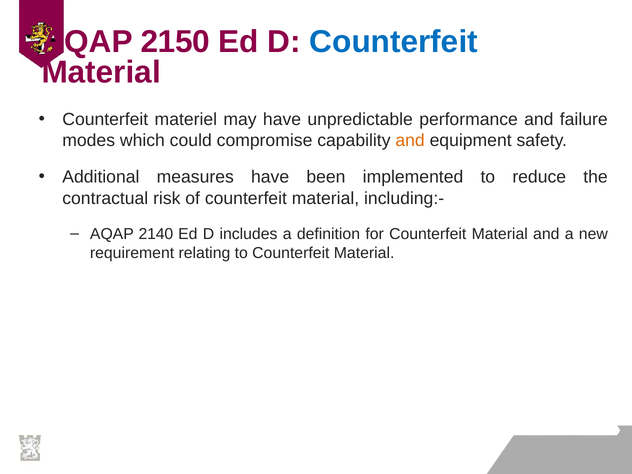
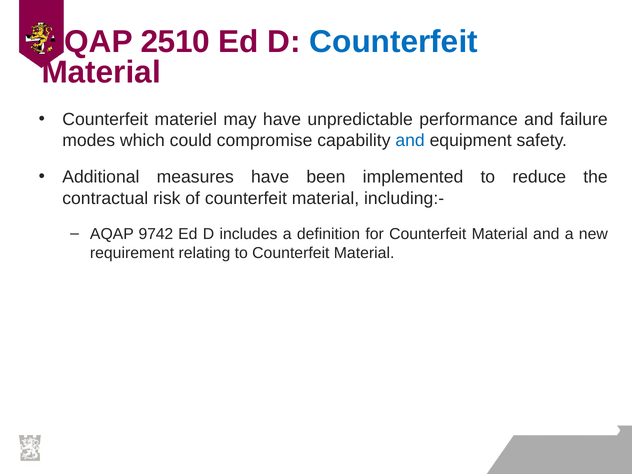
2150: 2150 -> 2510 (175, 42)
and colour: orange -> blue (410, 140)
2140: 2140 -> 9742 (156, 234)
